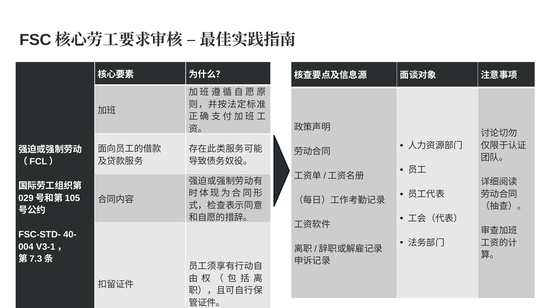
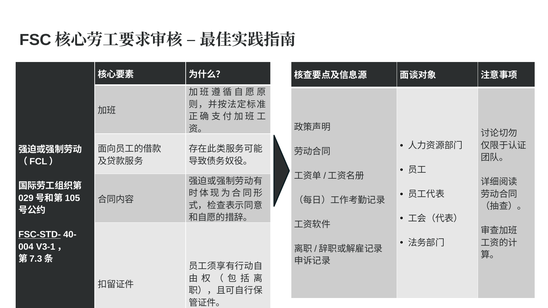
FSC-STD- underline: none -> present (40, 235)
